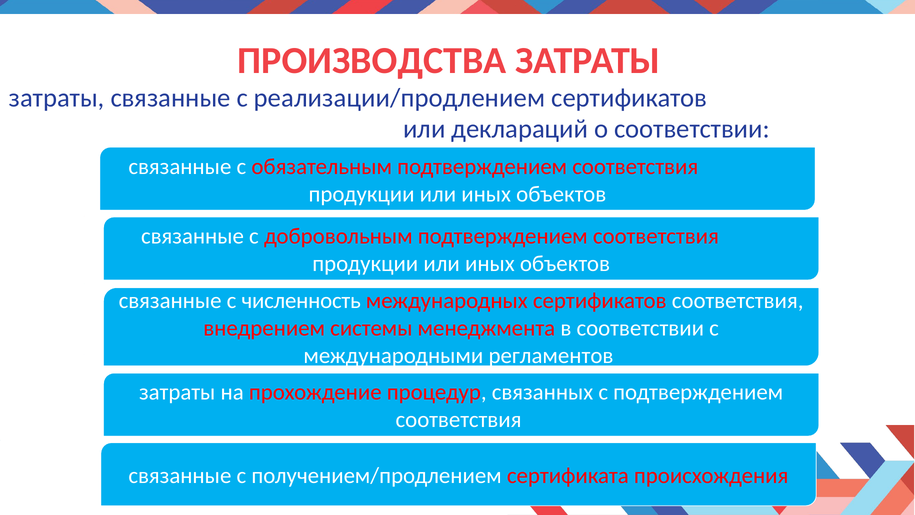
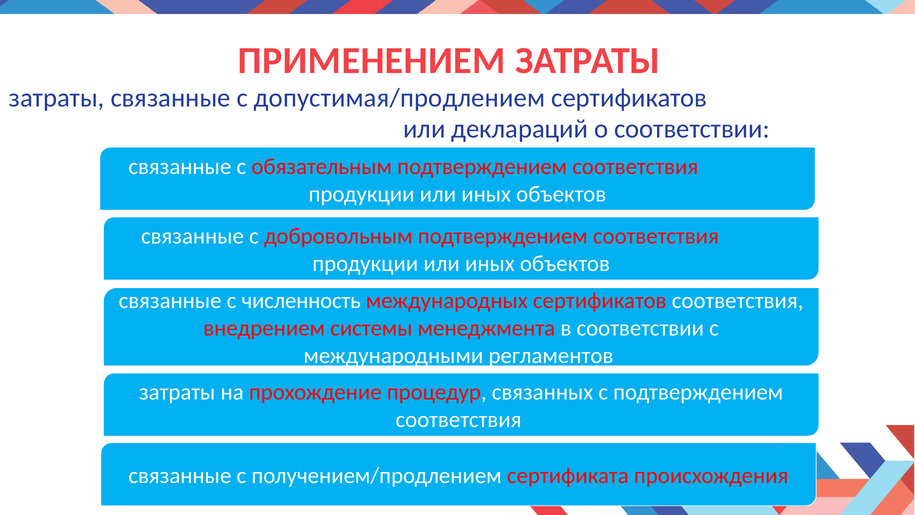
ПРОИЗВОДСТВА: ПРОИЗВОДСТВА -> ПРИМЕНЕНИЕМ (372, 61)
реализации/продлением: реализации/продлением -> допустимая/продлением (400, 98)
